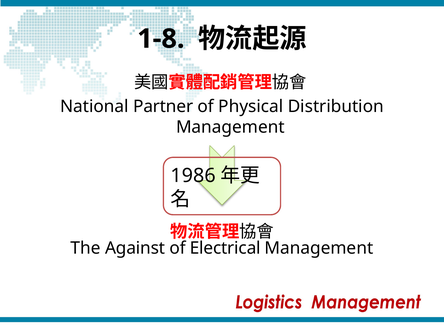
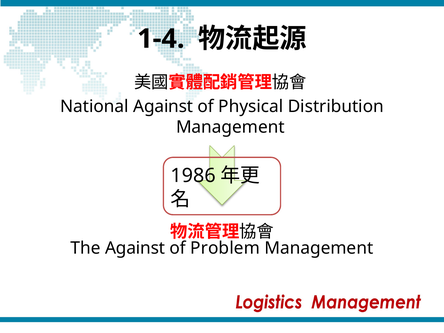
1-8: 1-8 -> 1-4 (161, 39)
National Partner: Partner -> Against (163, 106)
Electrical: Electrical -> Problem (225, 248)
